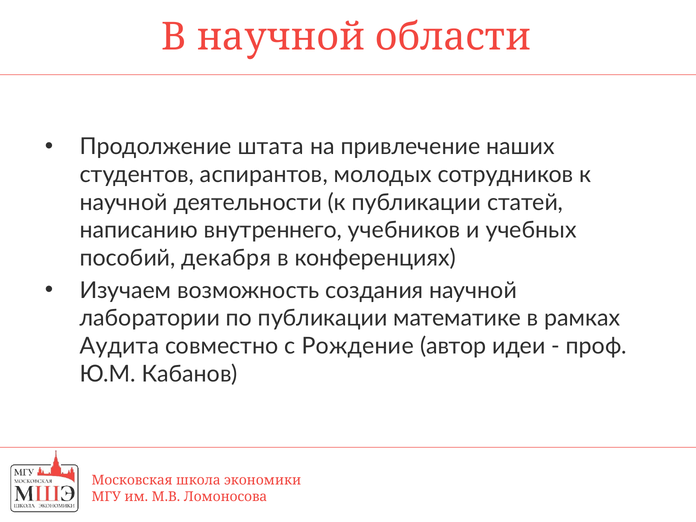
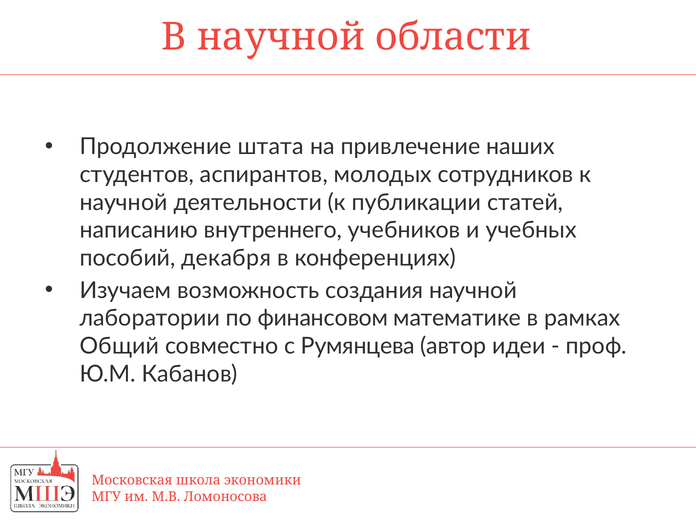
по публикации: публикации -> финансовом (323, 318)
Аудита: Аудита -> Общий (119, 346)
Рождение: Рождение -> Румянцева (358, 346)
